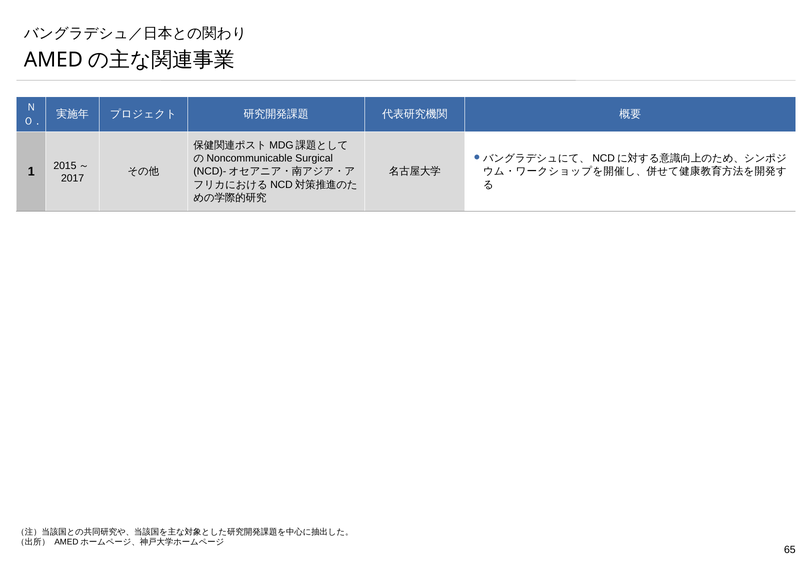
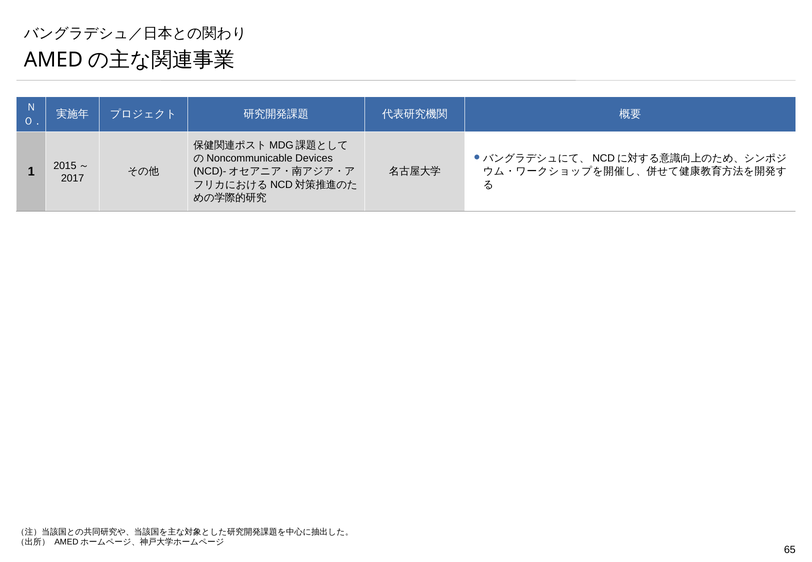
Surgical: Surgical -> Devices (314, 158)
